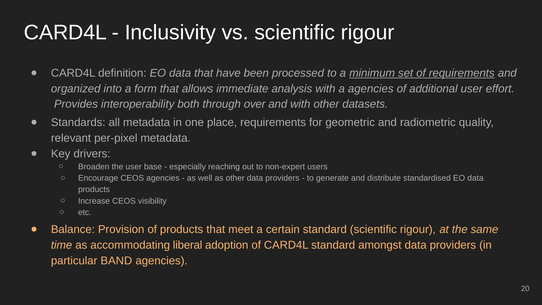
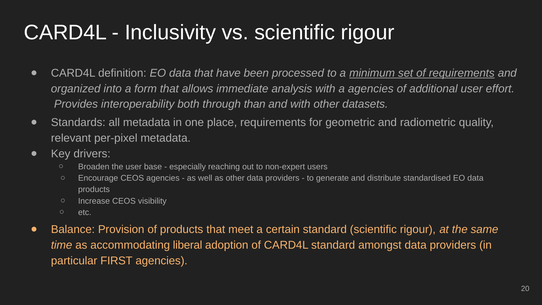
over: over -> than (255, 104)
BAND: BAND -> FIRST (116, 261)
